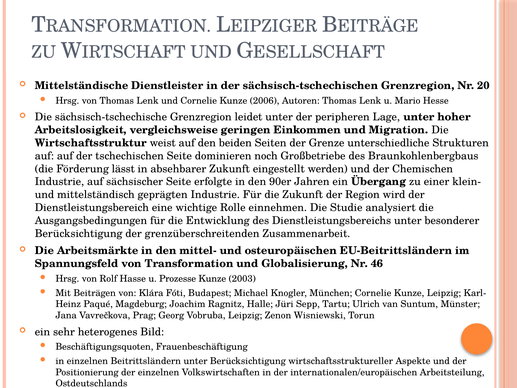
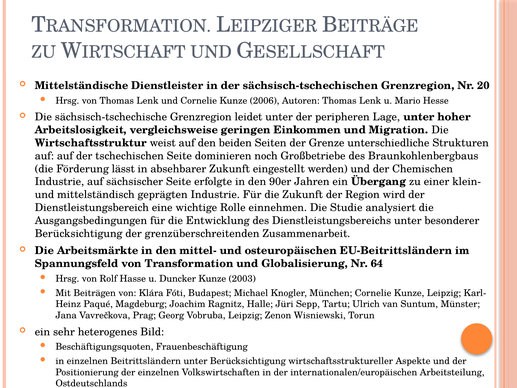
46: 46 -> 64 (377, 264)
Prozesse: Prozesse -> Duncker (178, 278)
